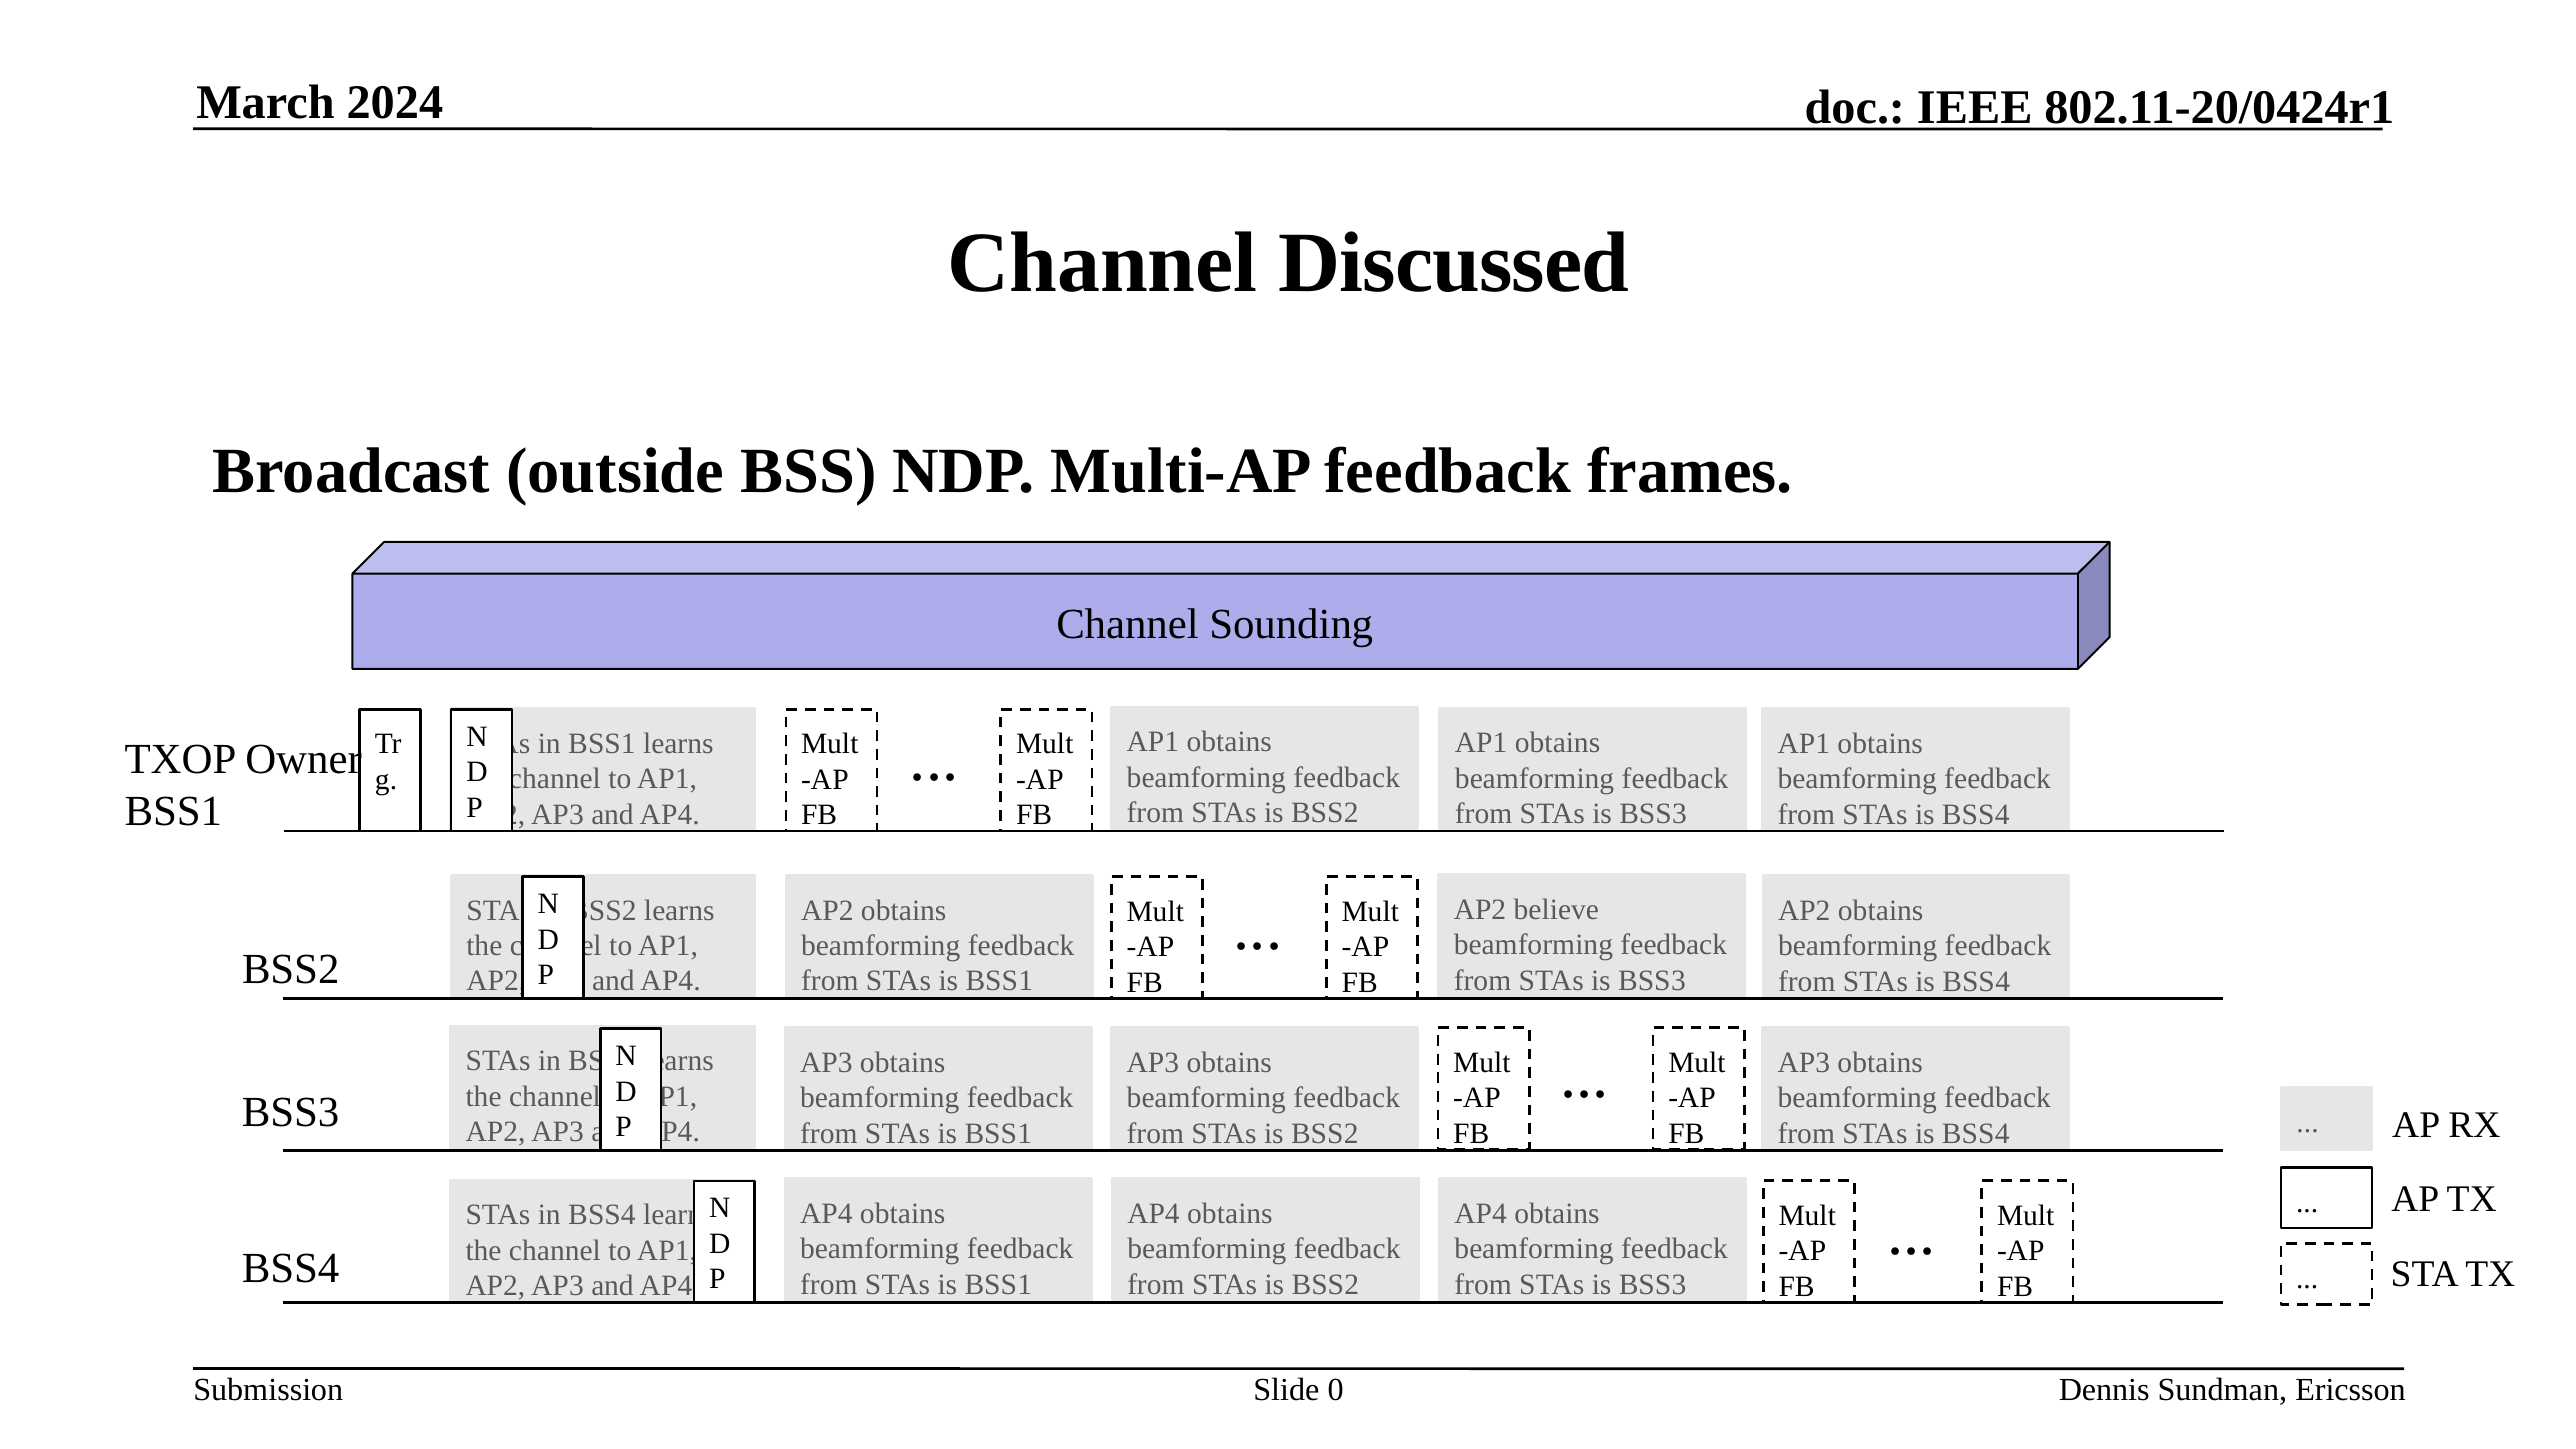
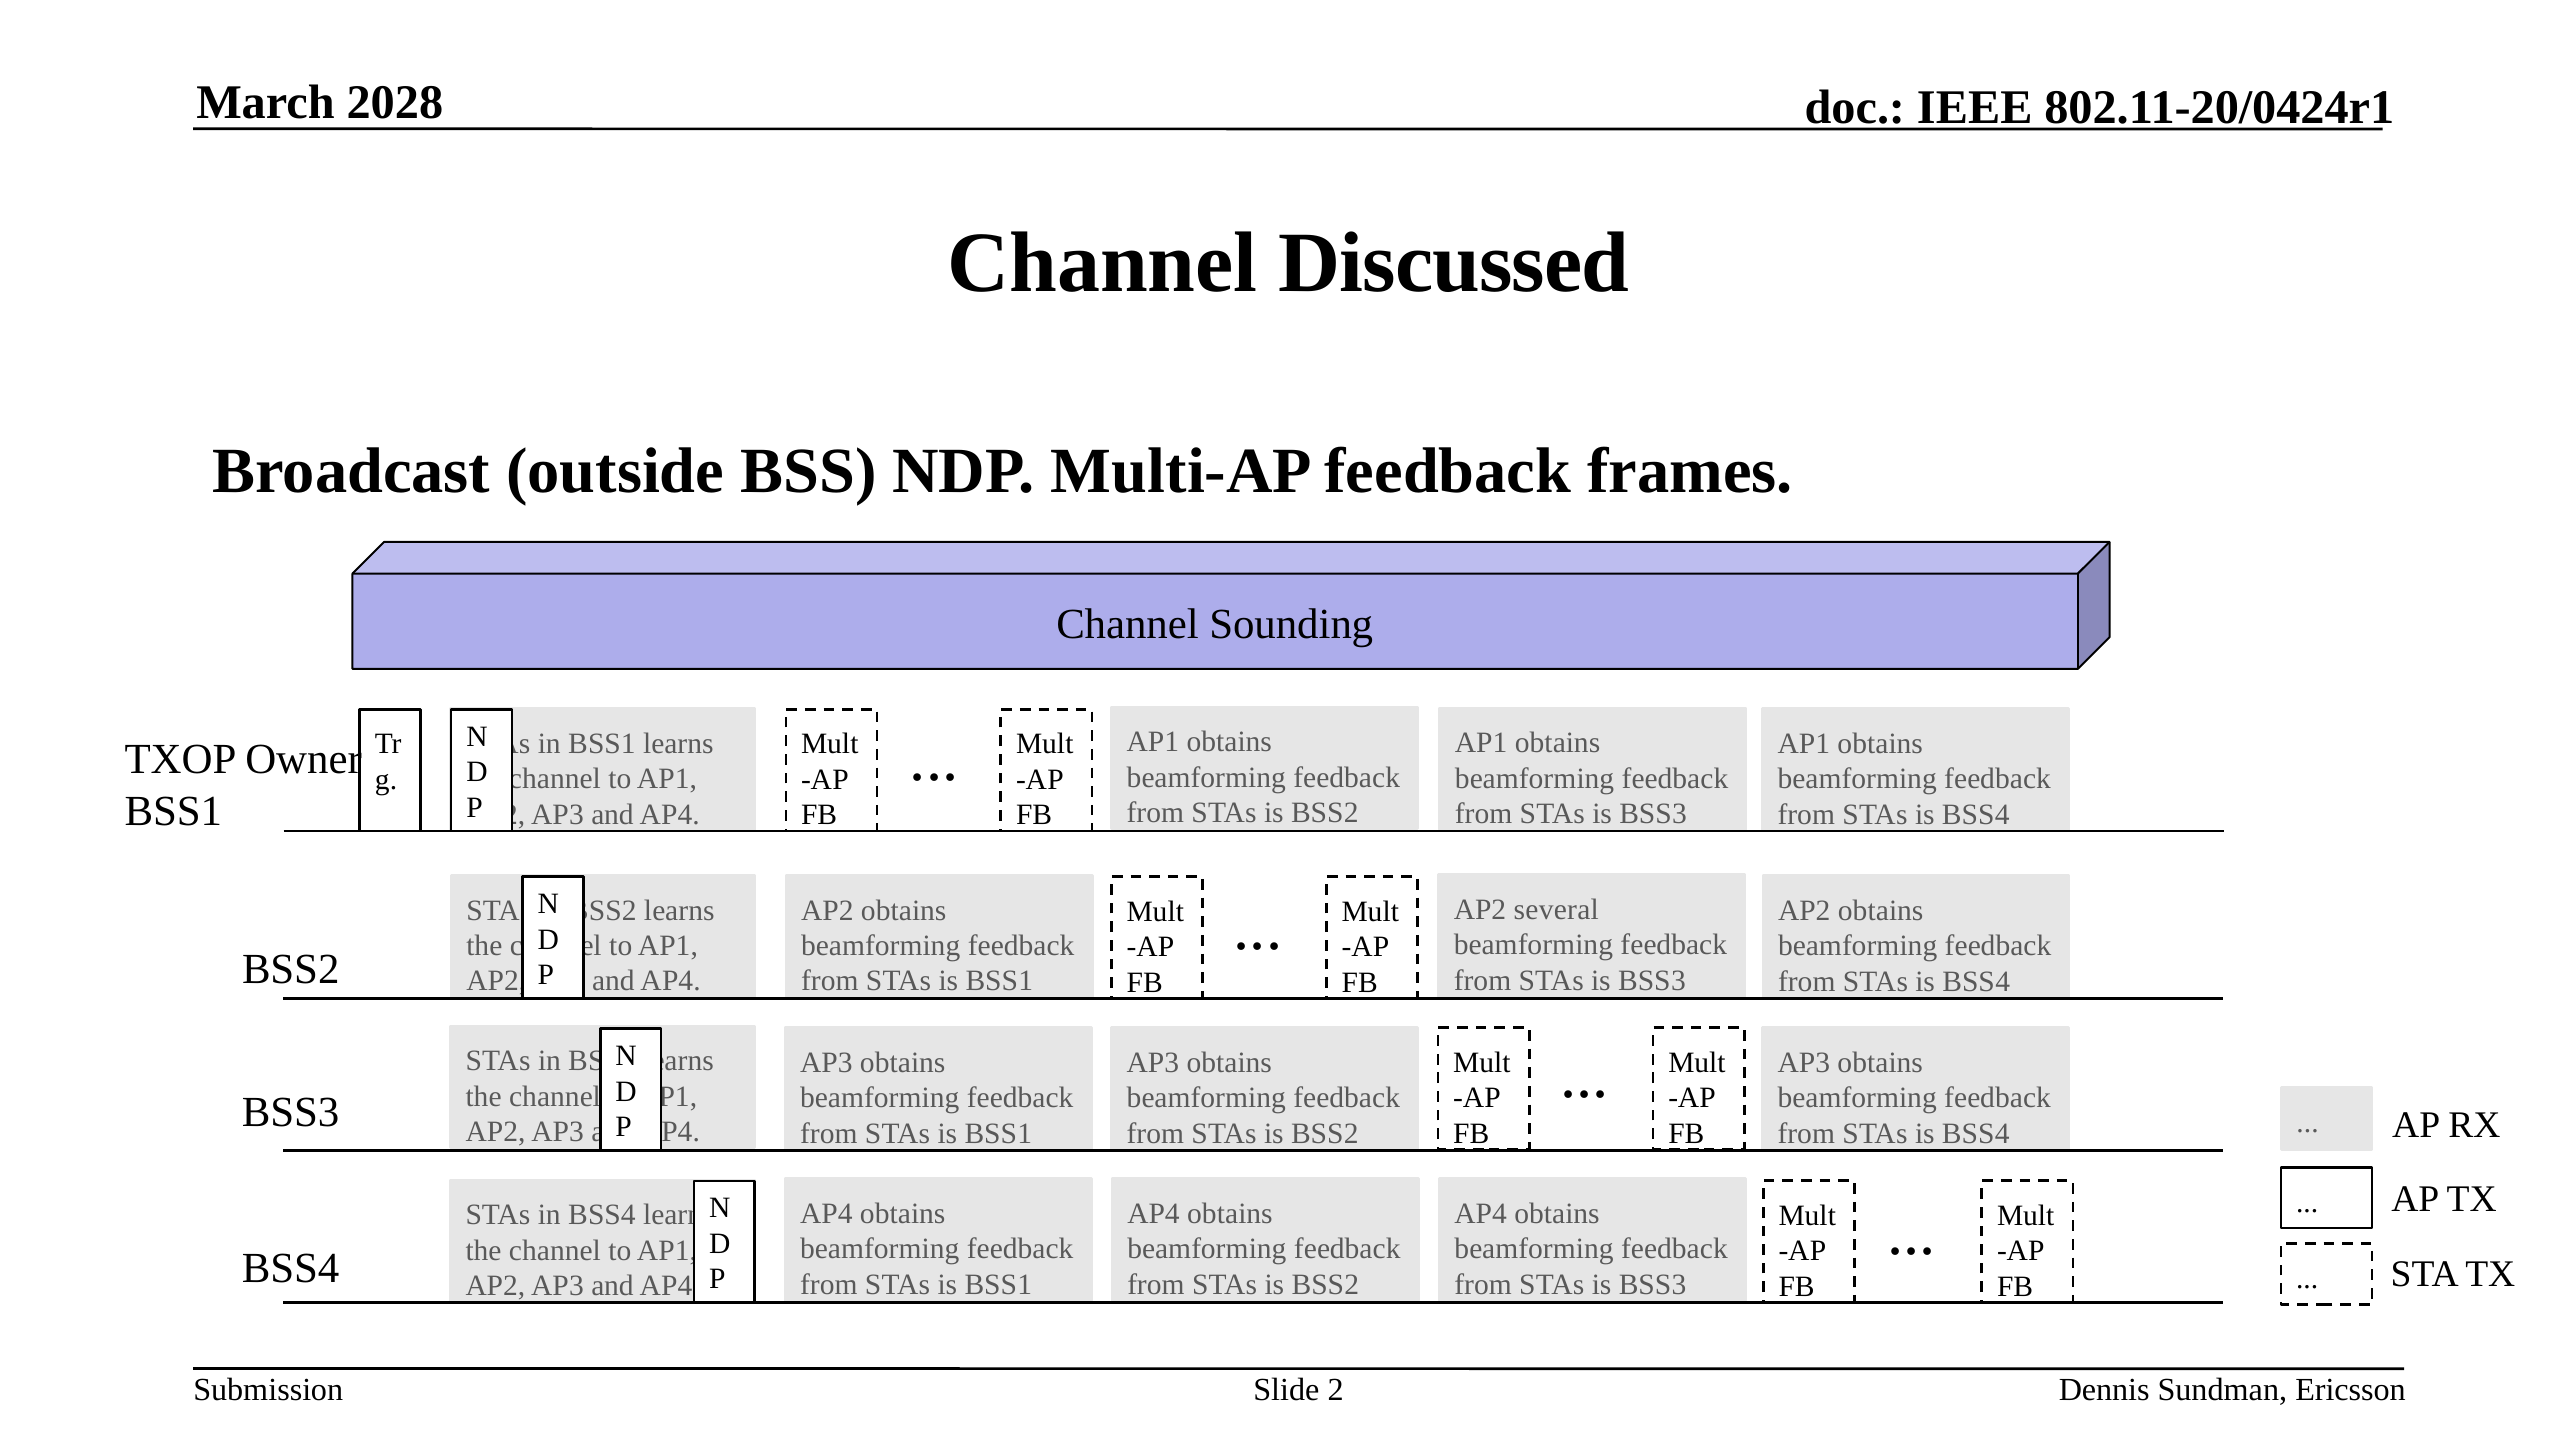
2024: 2024 -> 2028 (395, 102)
believe: believe -> several (1556, 910)
0: 0 -> 2 (1336, 1390)
